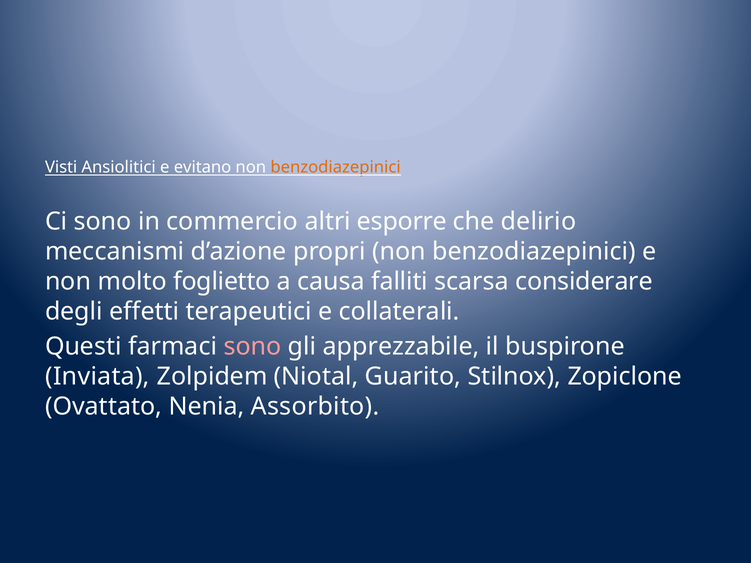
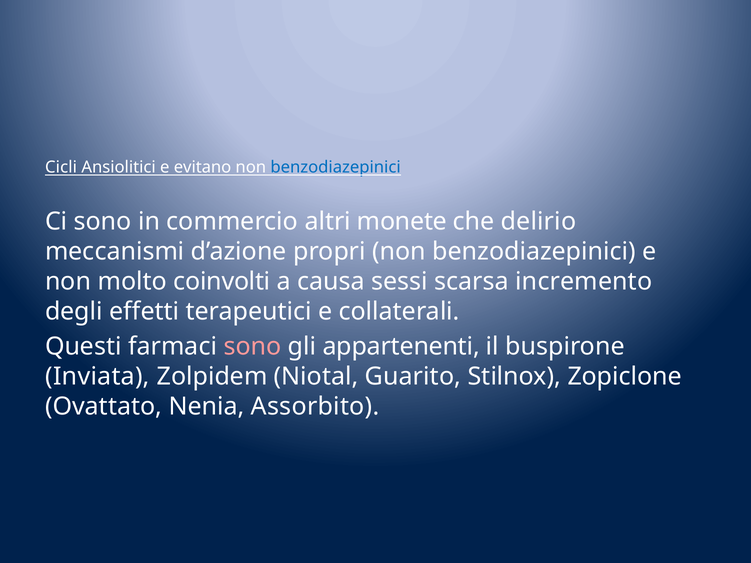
Visti: Visti -> Cicli (61, 167)
benzodiazepinici colour: orange -> blue (336, 167)
esporre: esporre -> monete (402, 221)
foglietto: foglietto -> coinvolti (222, 282)
falliti: falliti -> sessi (400, 282)
considerare: considerare -> incremento (584, 282)
apprezzabile: apprezzabile -> appartenenti (401, 347)
